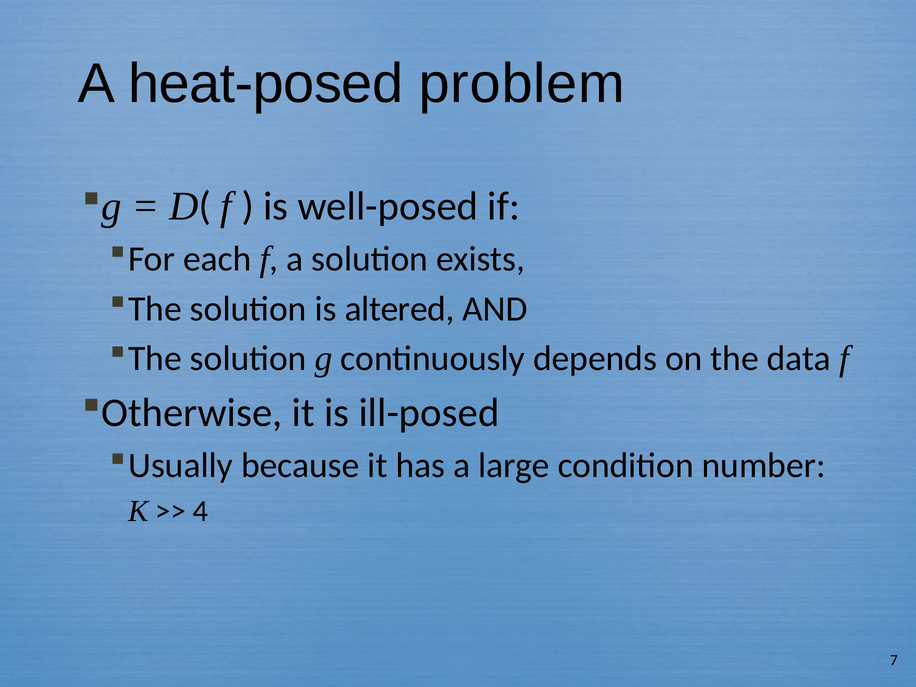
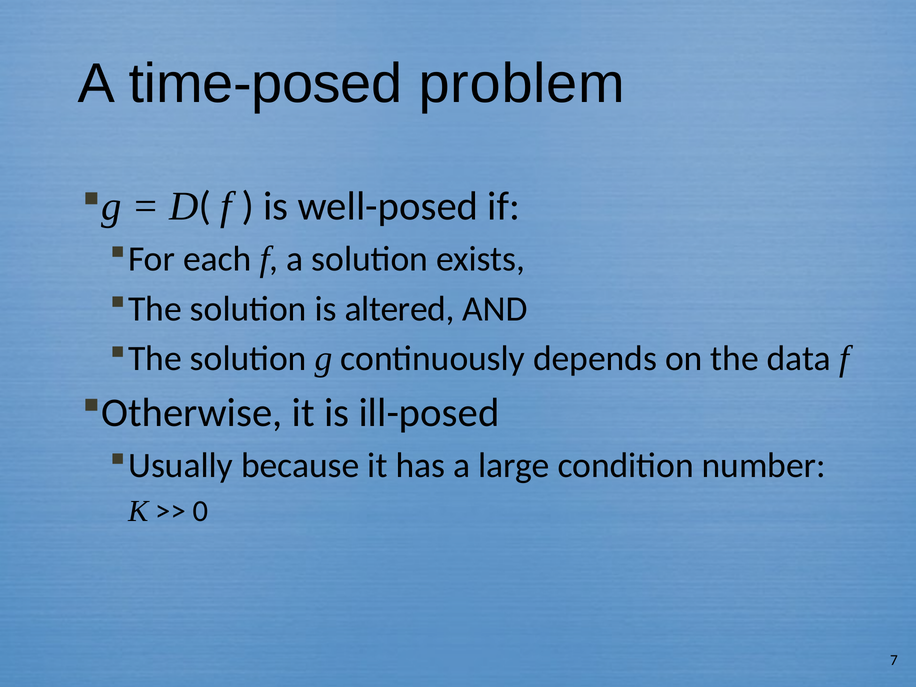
heat-posed: heat-posed -> time-posed (266, 84)
4: 4 -> 0 (200, 511)
